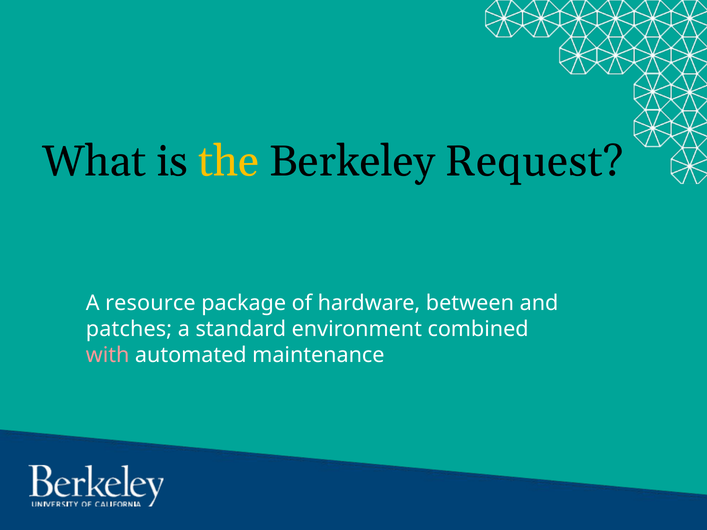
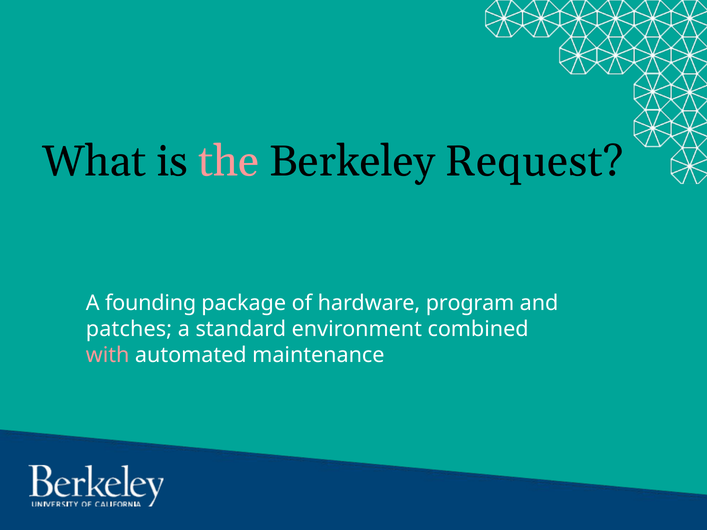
the colour: yellow -> pink (229, 162)
resource: resource -> founding (151, 303)
between: between -> program (470, 303)
